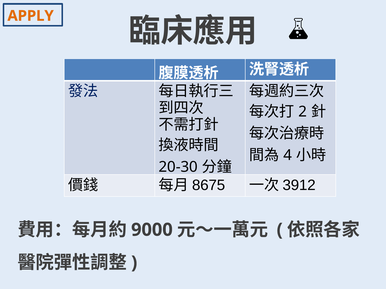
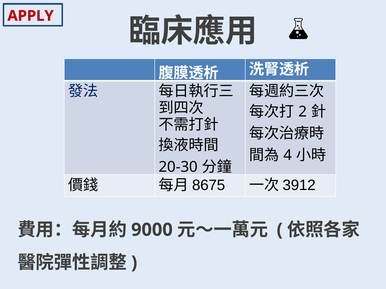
APPLY colour: orange -> red (31, 16)
